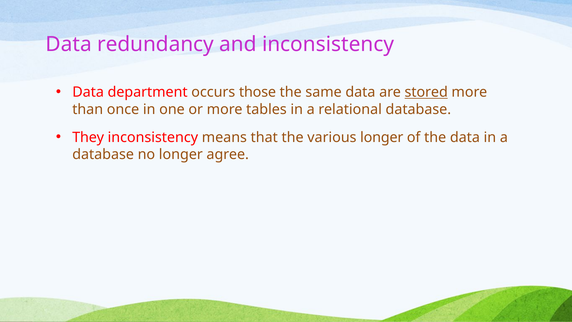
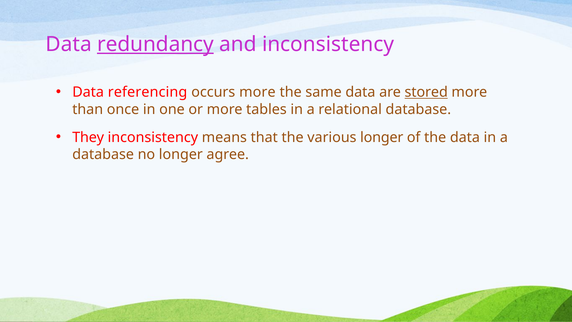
redundancy underline: none -> present (156, 44)
department: department -> referencing (148, 92)
occurs those: those -> more (257, 92)
